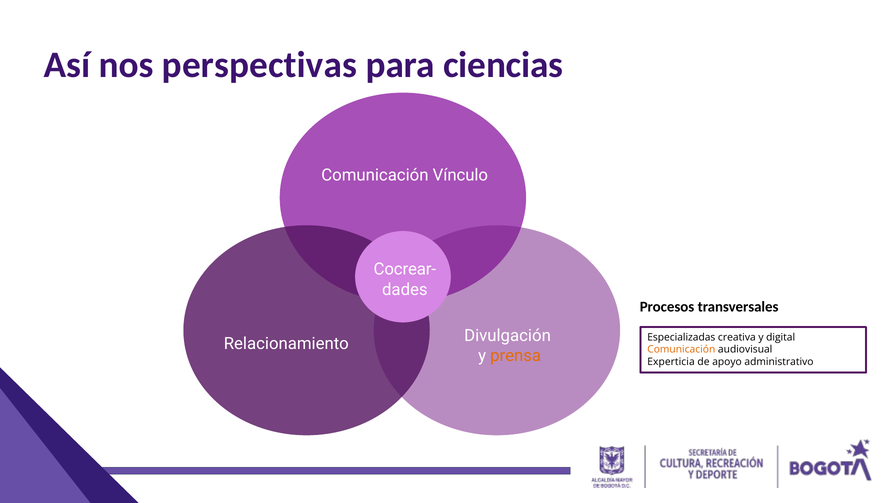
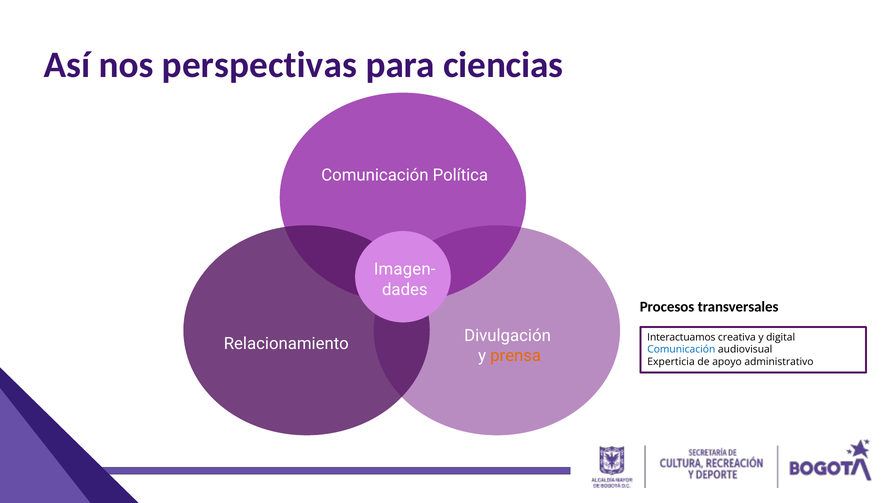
Vínculo: Vínculo -> Política (460, 175)
Cocrear-: Cocrear- -> Imagen- (405, 270)
Especializadas: Especializadas -> Interactuamos (681, 338)
Comunicación colour: orange -> blue (681, 350)
